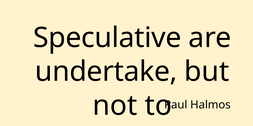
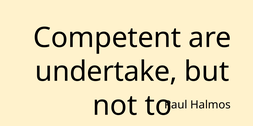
Speculative: Speculative -> Competent (107, 38)
